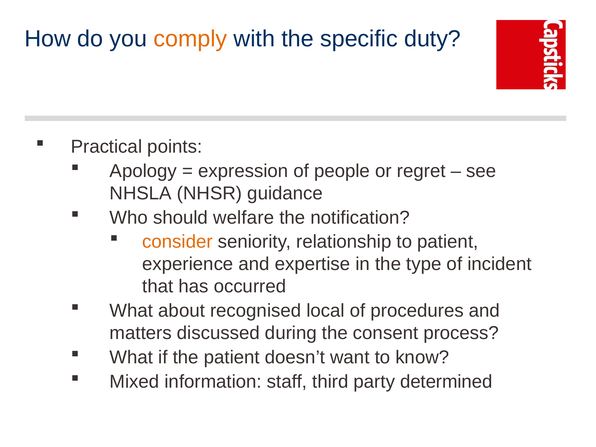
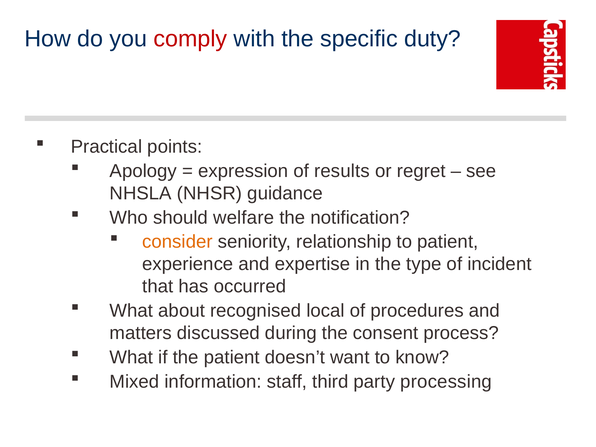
comply colour: orange -> red (190, 39)
people: people -> results (342, 171)
determined: determined -> processing (446, 382)
